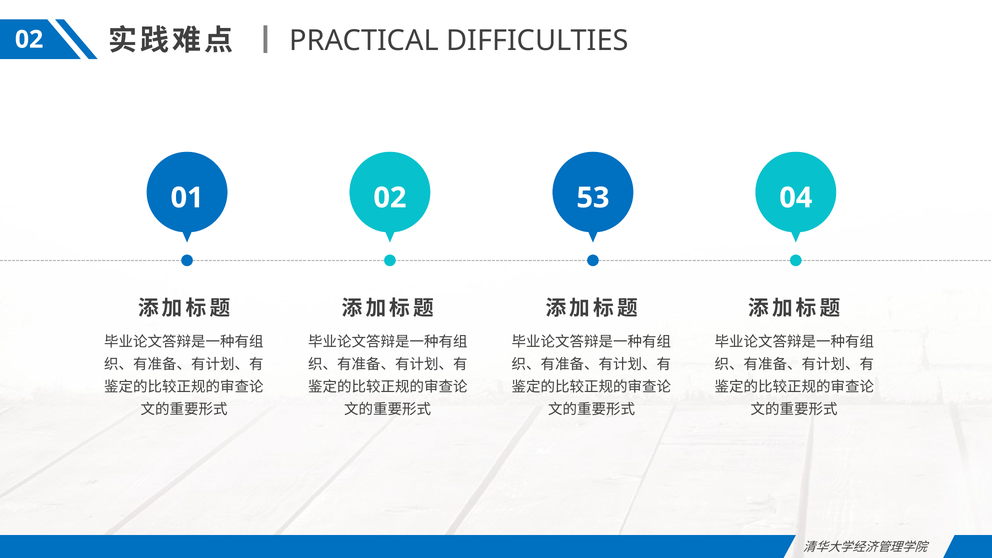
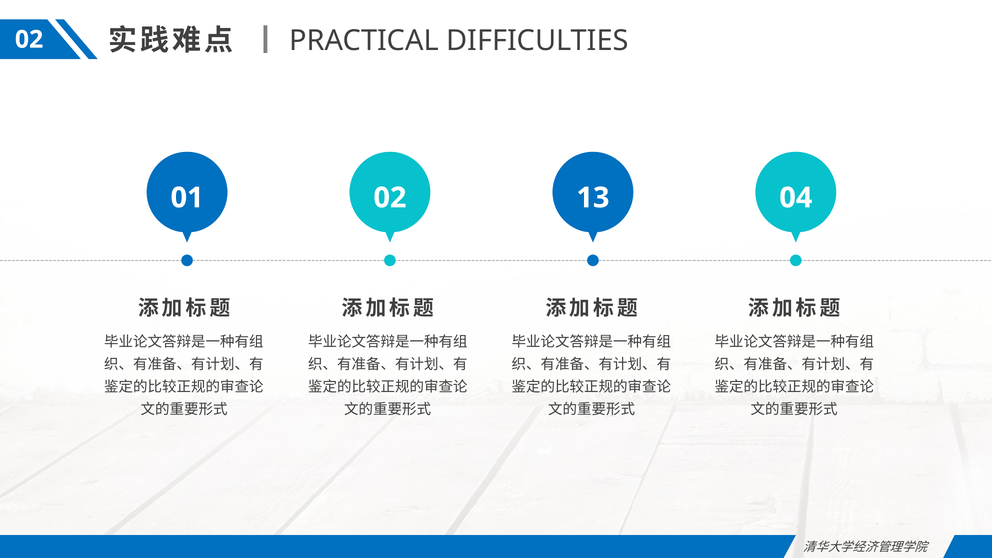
53: 53 -> 13 (593, 198)
